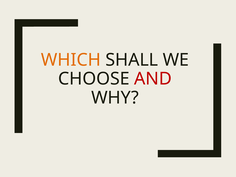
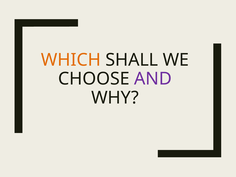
AND colour: red -> purple (153, 79)
